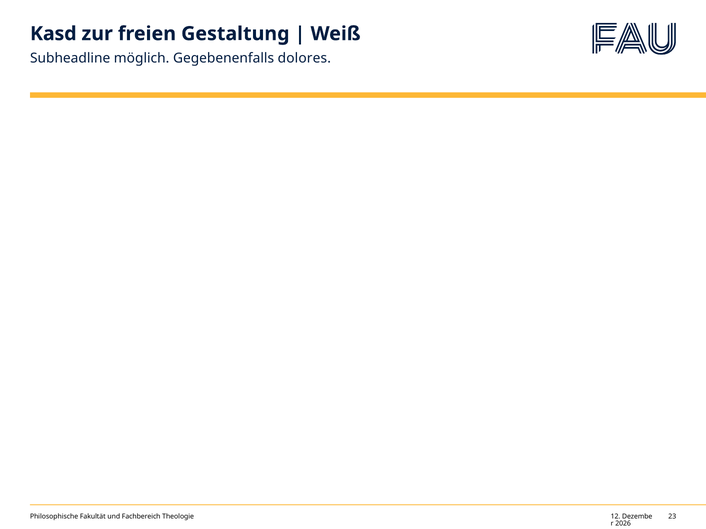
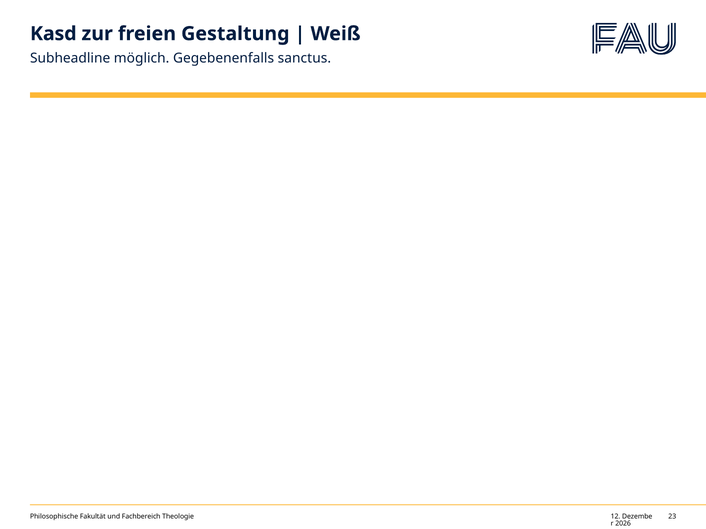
dolores: dolores -> sanctus (304, 58)
